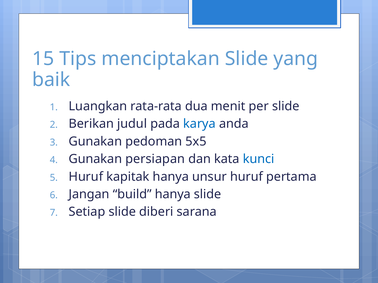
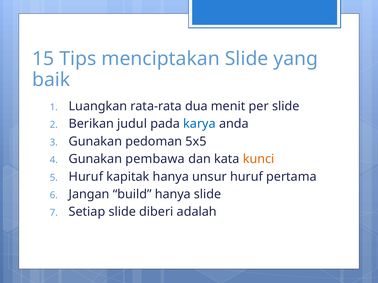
persiapan: persiapan -> pembawa (155, 159)
kunci colour: blue -> orange (259, 159)
sarana: sarana -> adalah (197, 212)
